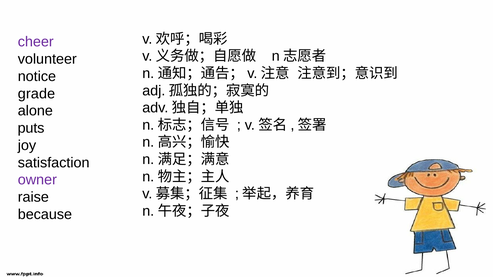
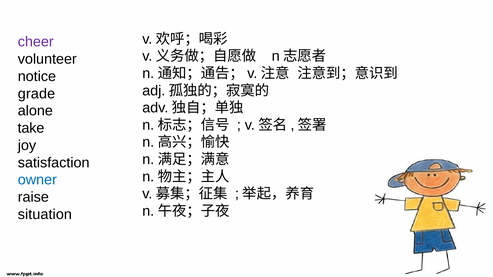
puts: puts -> take (31, 128)
owner colour: purple -> blue (37, 180)
because: because -> situation (45, 215)
